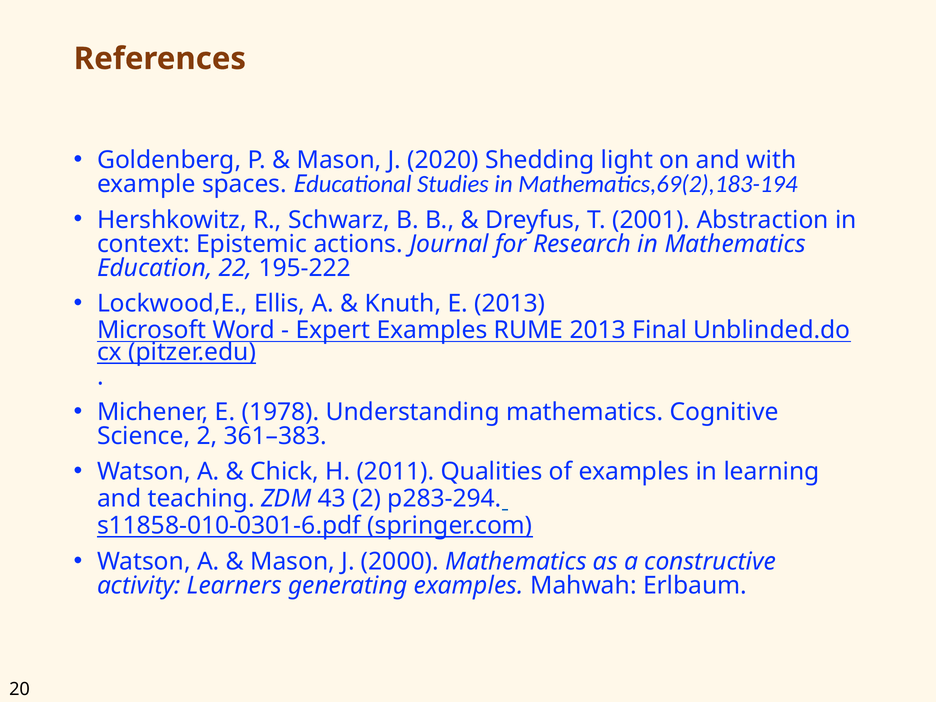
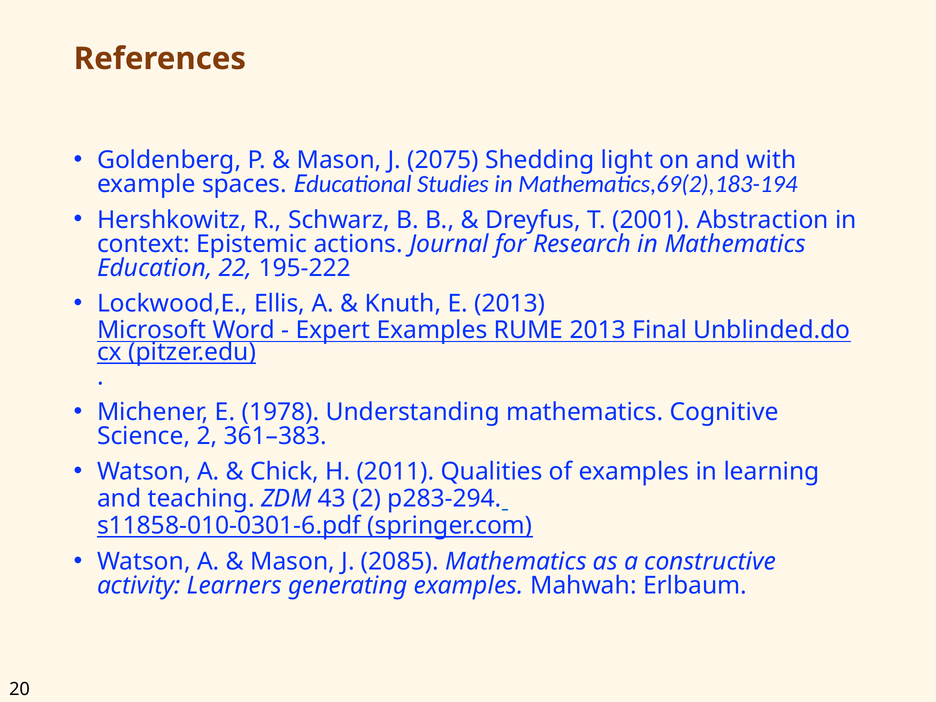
2020: 2020 -> 2075 (443, 160)
2000: 2000 -> 2085 (400, 562)
